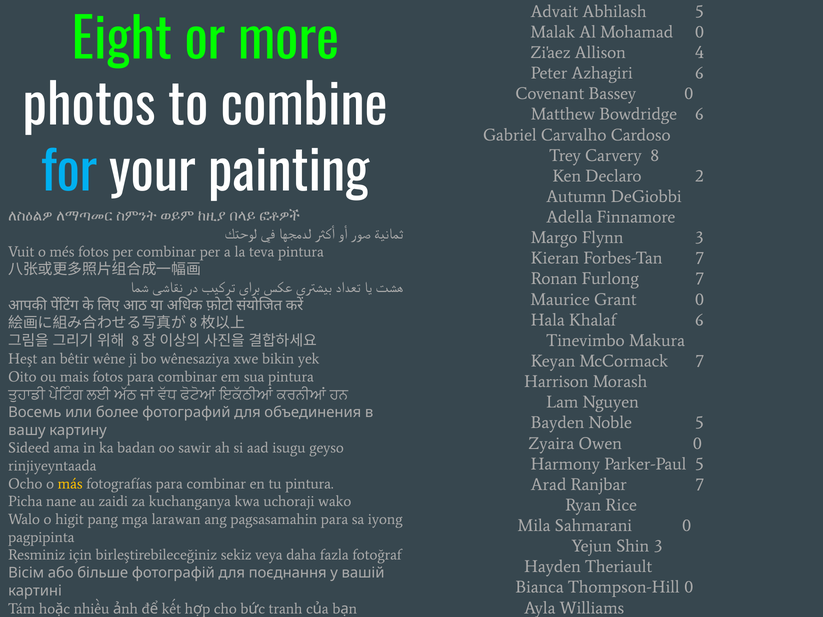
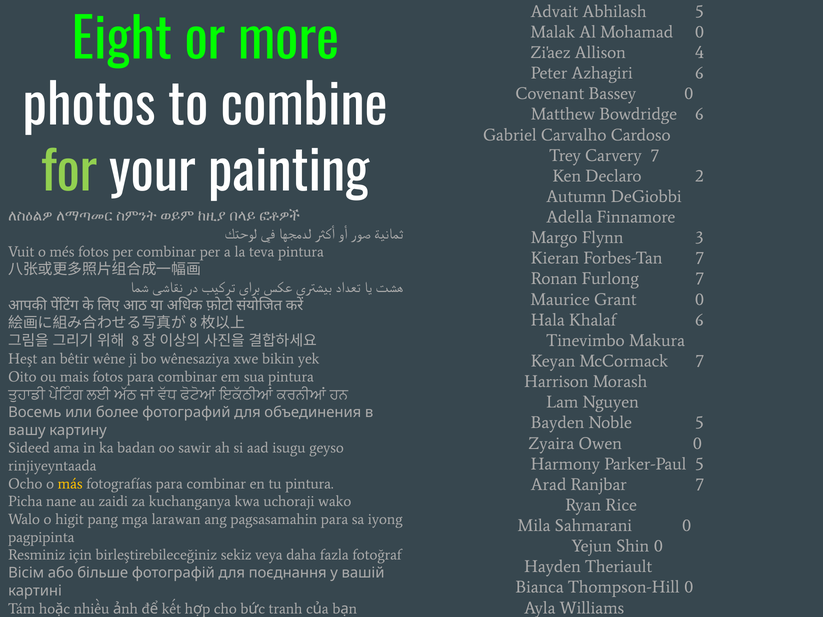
Carvery 8: 8 -> 7 (655, 155)
for colour: light blue -> light green (69, 173)
Shin 3: 3 -> 0 (658, 546)
